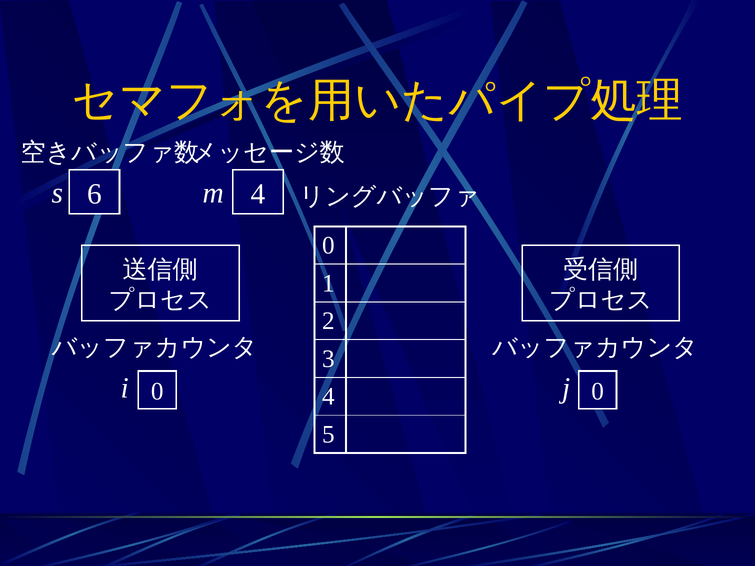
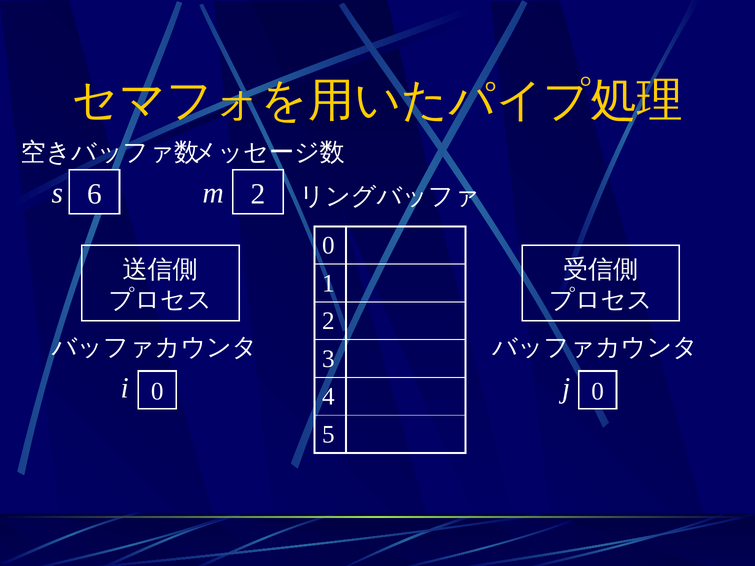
s 4: 4 -> 2 (258, 194)
